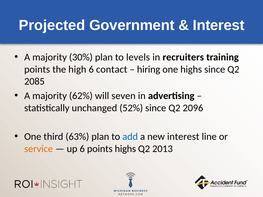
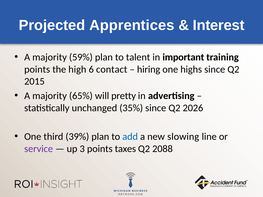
Government: Government -> Apprentices (132, 25)
30%: 30% -> 59% (81, 57)
levels: levels -> talent (138, 57)
recruiters: recruiters -> important (183, 57)
2085: 2085 -> 2015 (34, 82)
62%: 62% -> 65% (81, 96)
seven: seven -> pretty (124, 96)
52%: 52% -> 35% (131, 108)
2096: 2096 -> 2026 (193, 108)
63%: 63% -> 39% (77, 137)
new interest: interest -> slowing (183, 137)
service colour: orange -> purple (39, 149)
up 6: 6 -> 3 (82, 149)
points highs: highs -> taxes (125, 149)
2013: 2013 -> 2088 (162, 149)
